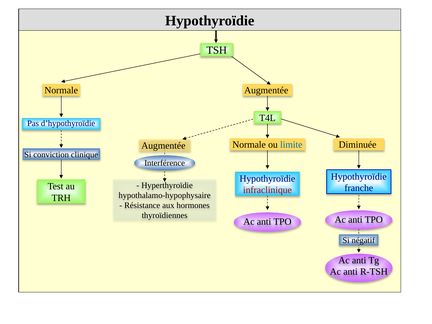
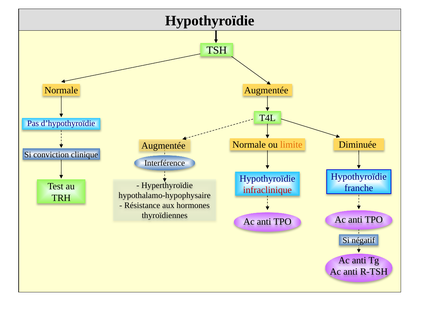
limite colour: blue -> orange (291, 145)
